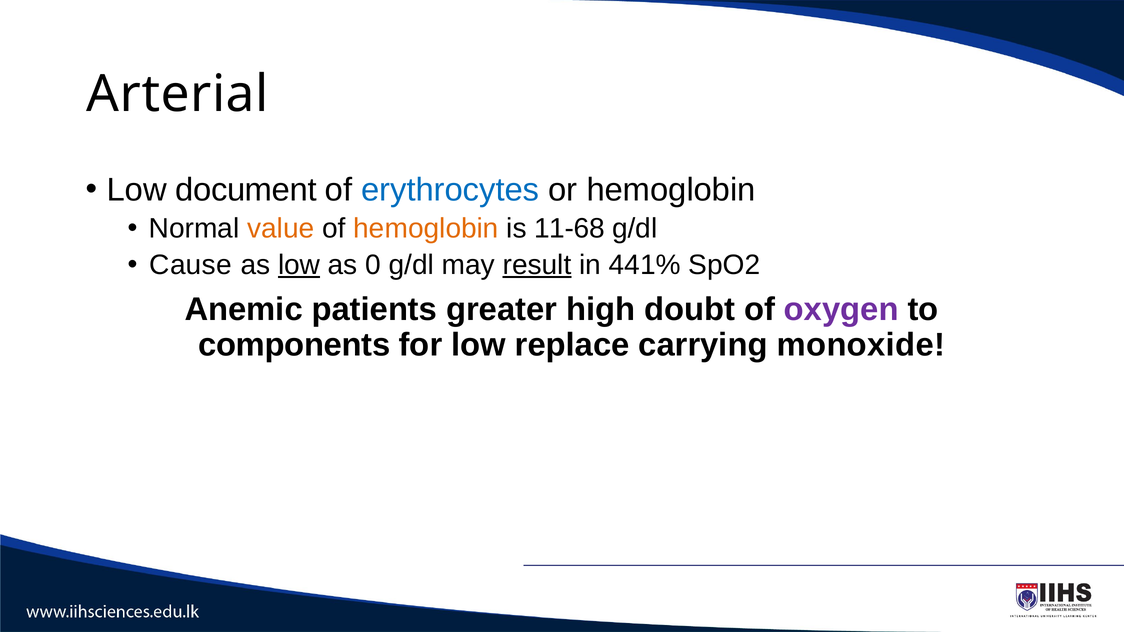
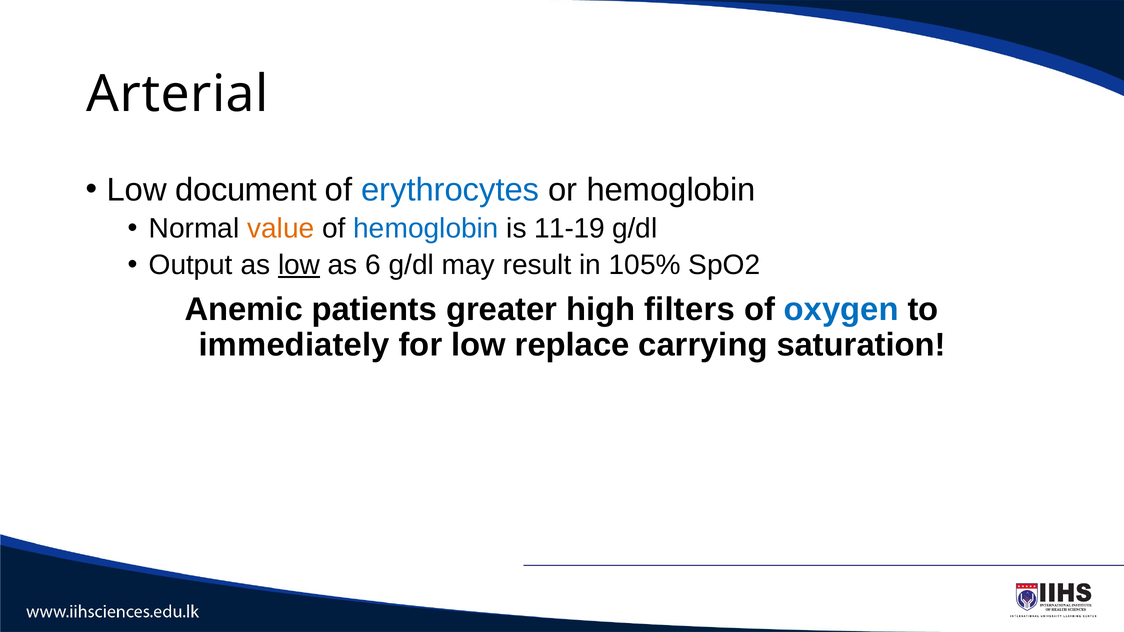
hemoglobin colour: orange -> blue (426, 229)
11-68: 11-68 -> 11-19 (569, 229)
Cause: Cause -> Output (191, 265)
0: 0 -> 6 (373, 265)
result underline: present -> none (537, 265)
441%: 441% -> 105% (645, 265)
doubt: doubt -> filters (689, 310)
oxygen colour: purple -> blue (841, 310)
components: components -> immediately (294, 345)
monoxide: monoxide -> saturation (861, 345)
